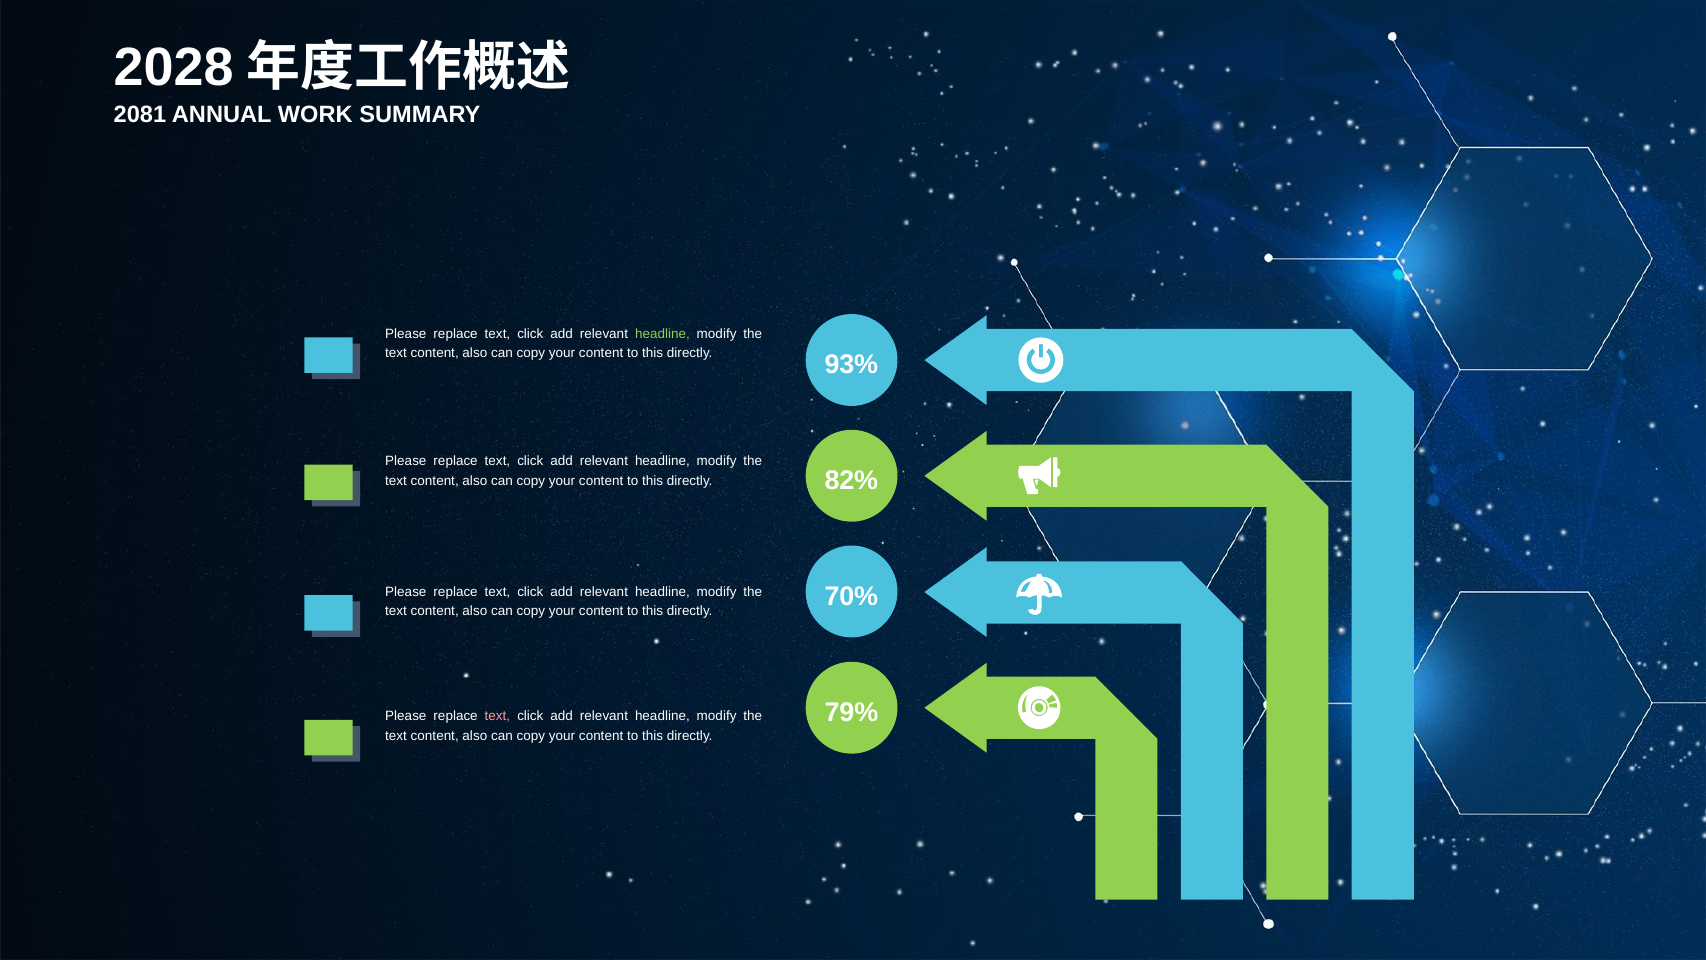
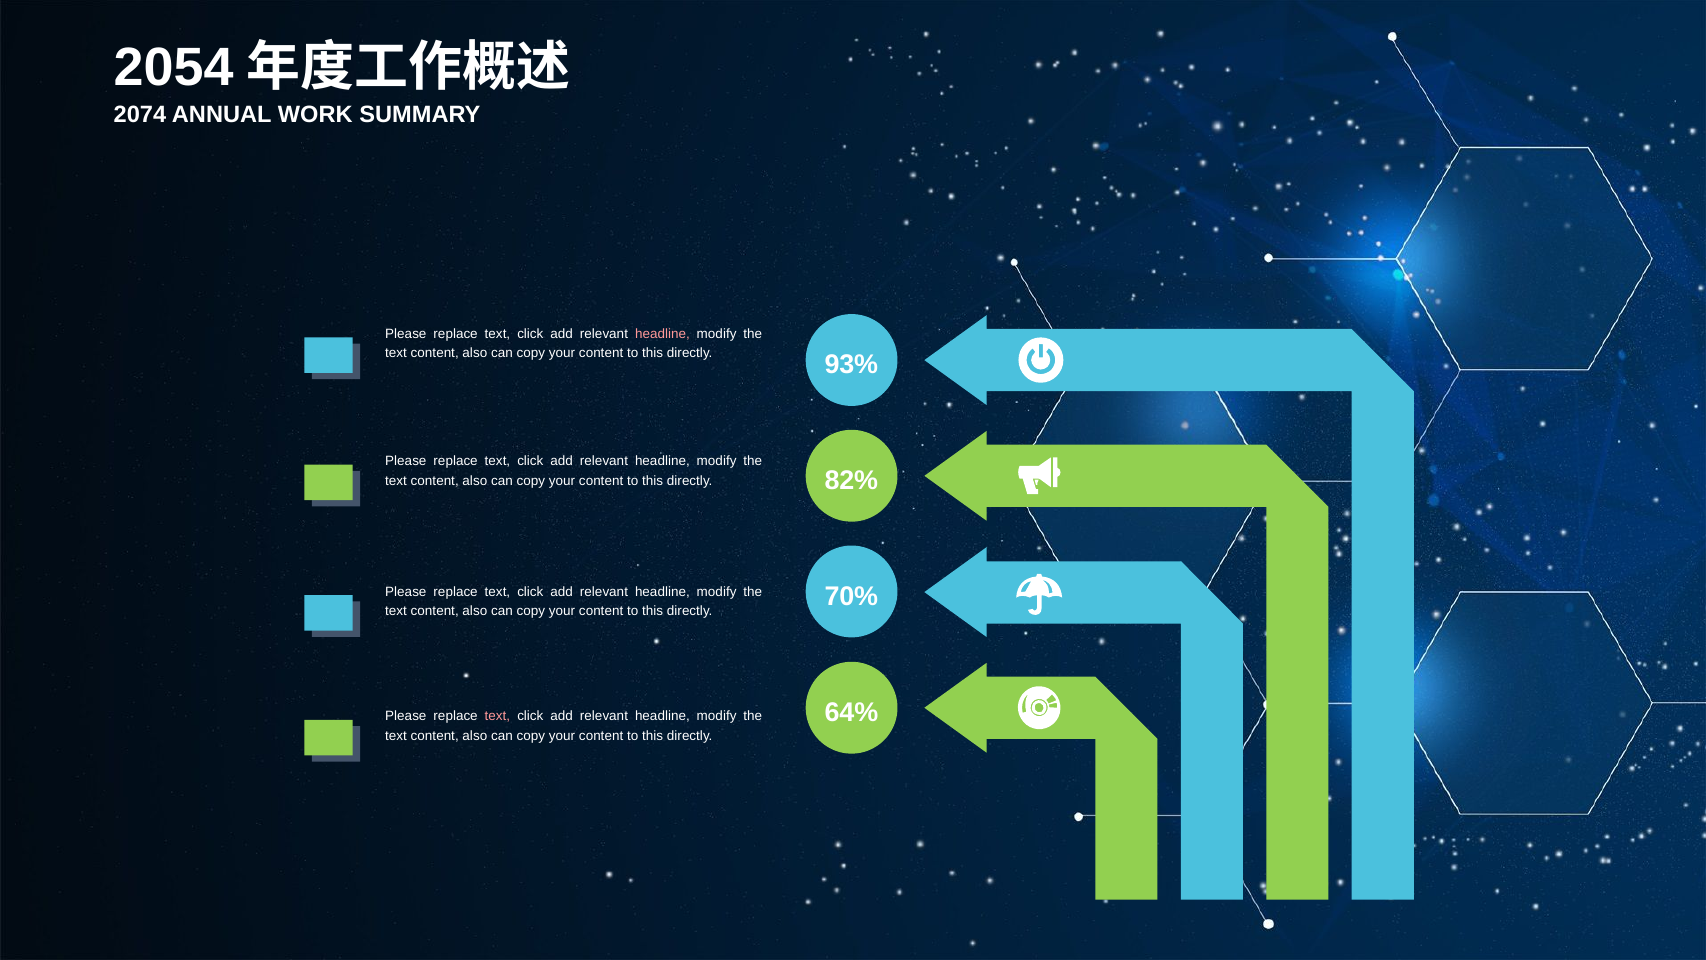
2028: 2028 -> 2054 (174, 67)
2081: 2081 -> 2074 (140, 114)
headline colour: light green -> pink (662, 334)
79%: 79% -> 64% (851, 712)
